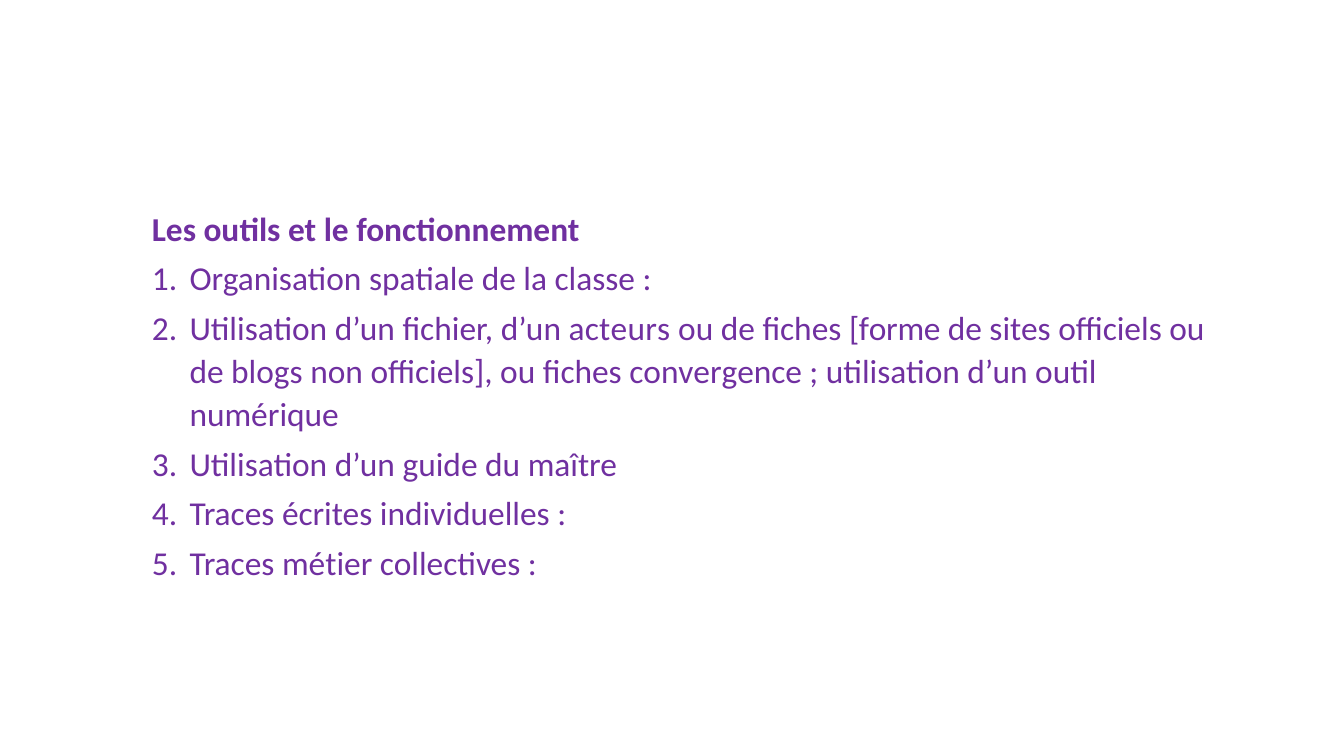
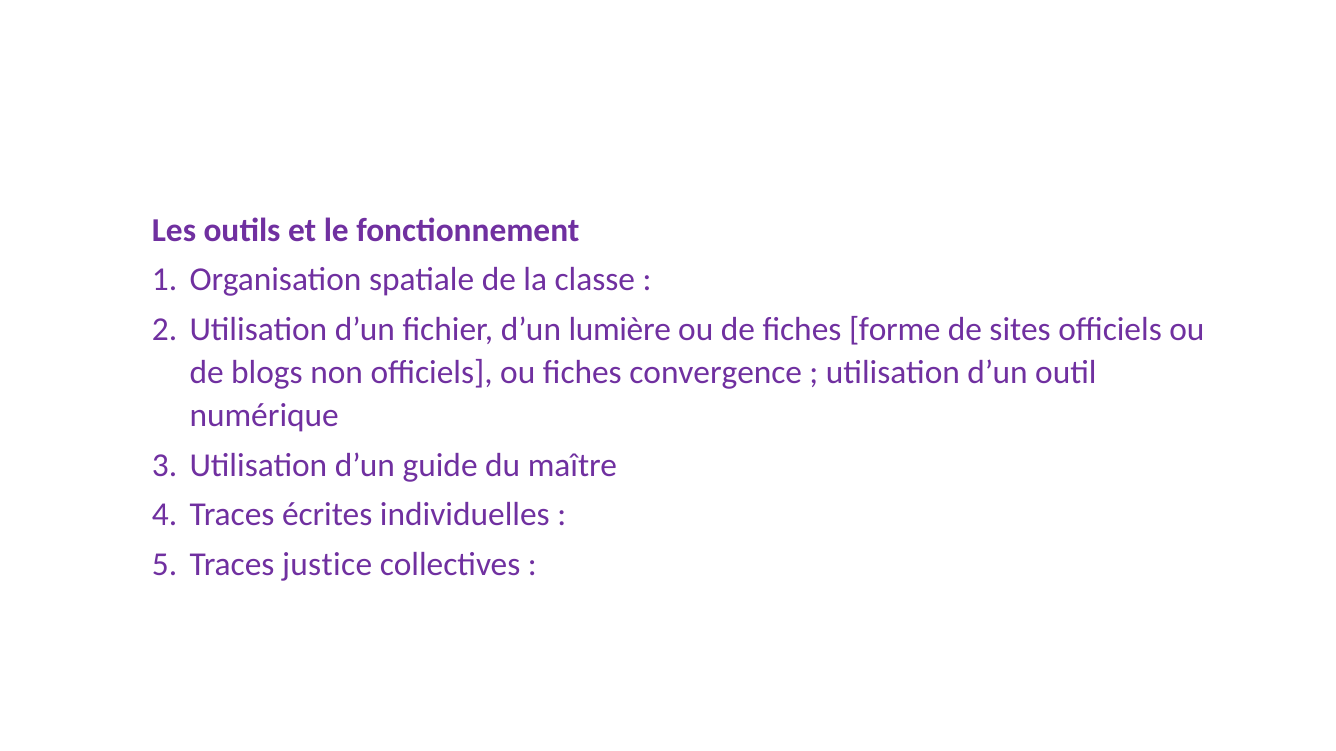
acteurs: acteurs -> lumière (620, 330)
métier: métier -> justice (327, 565)
